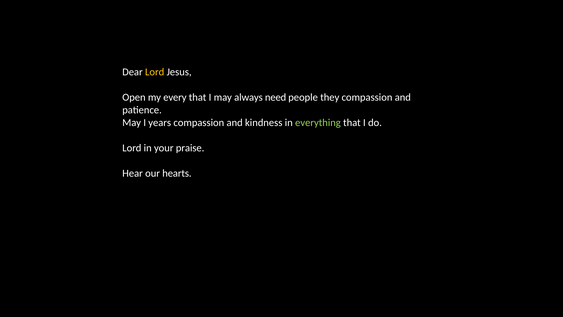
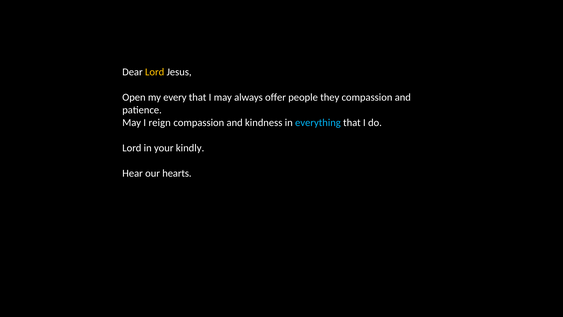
need: need -> offer (276, 97)
years: years -> reign (160, 123)
everything colour: light green -> light blue (318, 123)
praise: praise -> kindly (190, 148)
